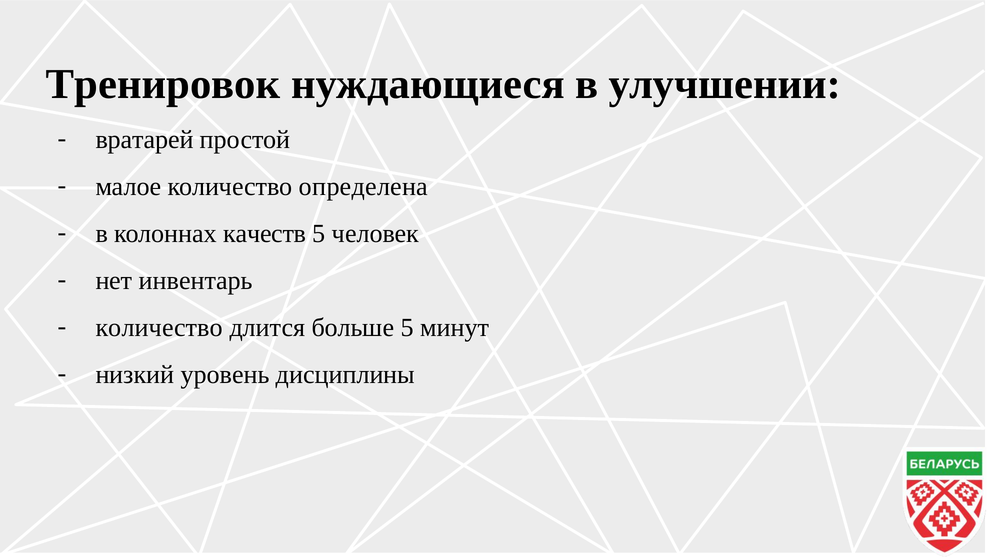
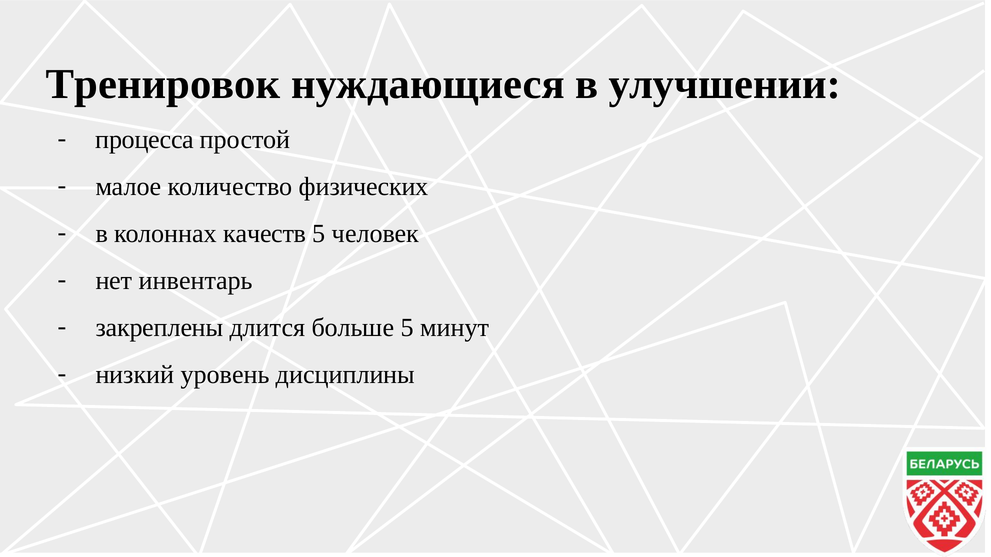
вратарей: вратарей -> процесса (145, 140)
определена: определена -> физических (364, 187)
количество: количество -> закреплены (159, 328)
